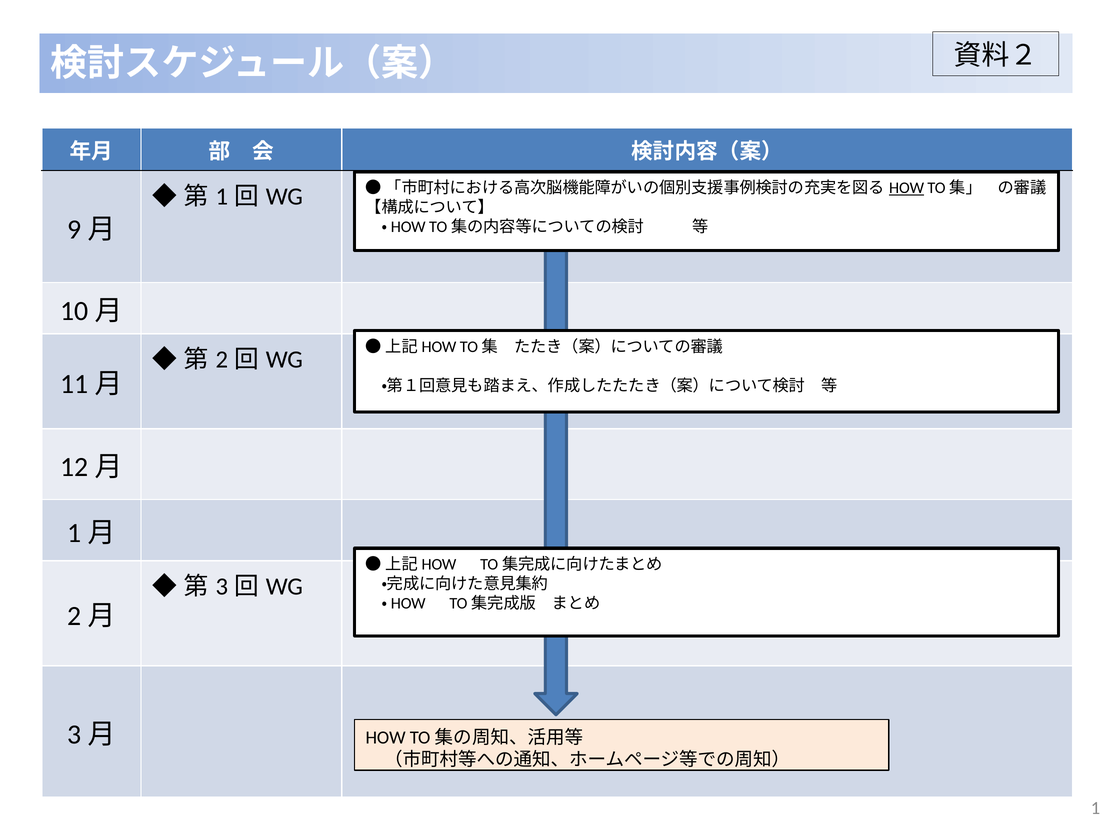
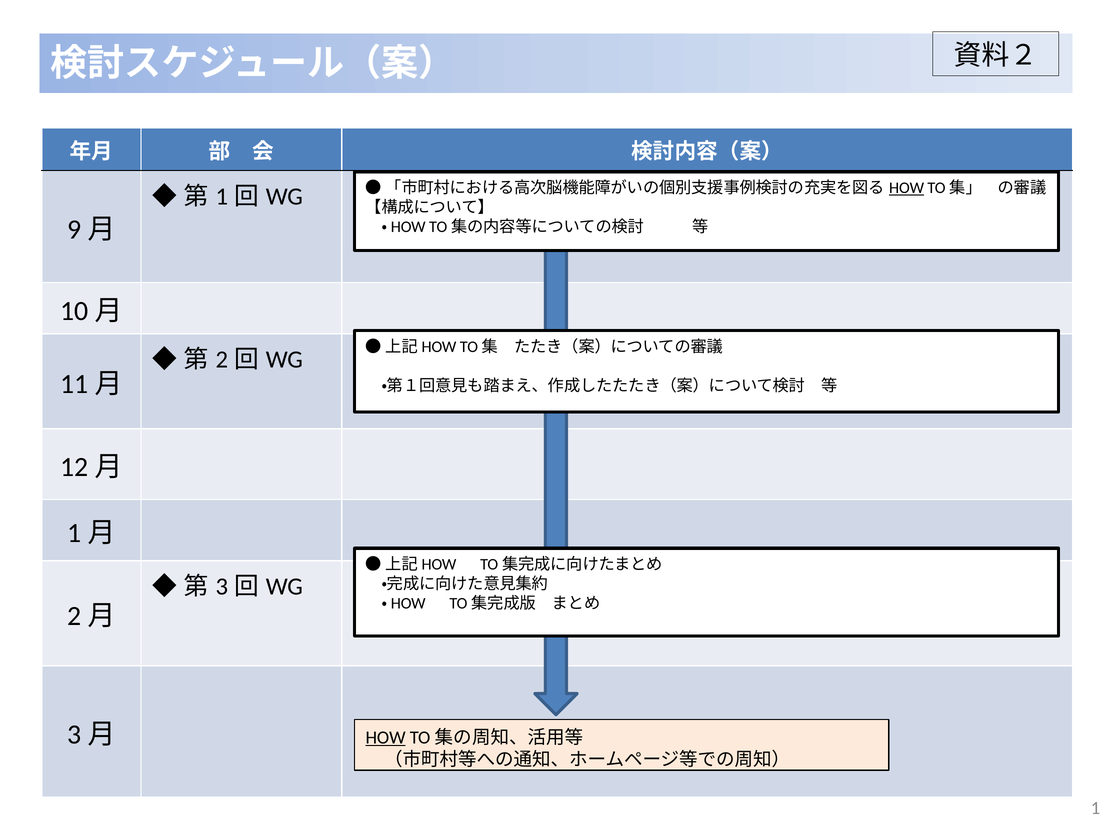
HOW underline: none -> present (386, 738)
